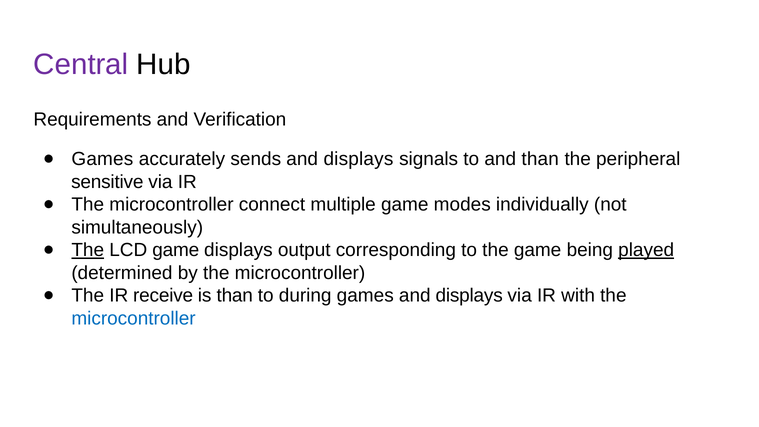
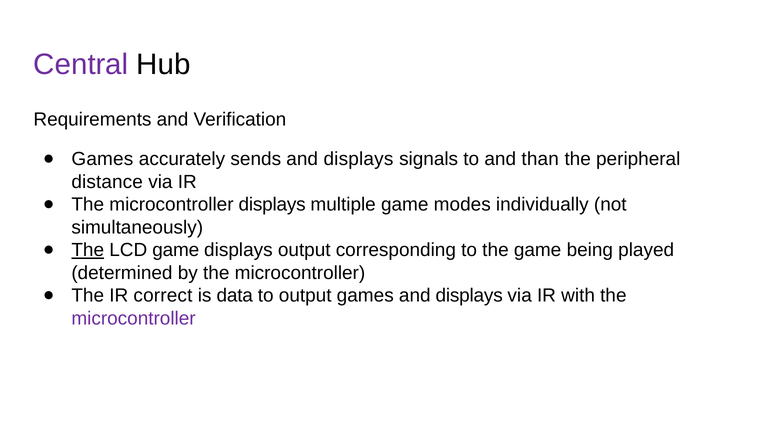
sensitive: sensitive -> distance (107, 182)
microcontroller connect: connect -> displays (272, 205)
played underline: present -> none (646, 250)
receive: receive -> correct (163, 296)
is than: than -> data (235, 296)
to during: during -> output (305, 296)
microcontroller colour: blue -> purple (134, 318)
